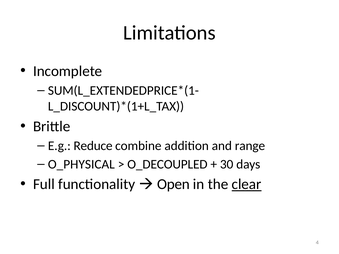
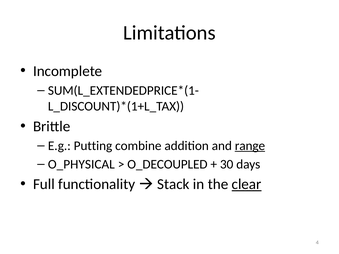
Reduce: Reduce -> Putting (93, 146)
range underline: none -> present (250, 146)
Open: Open -> Stack (173, 184)
